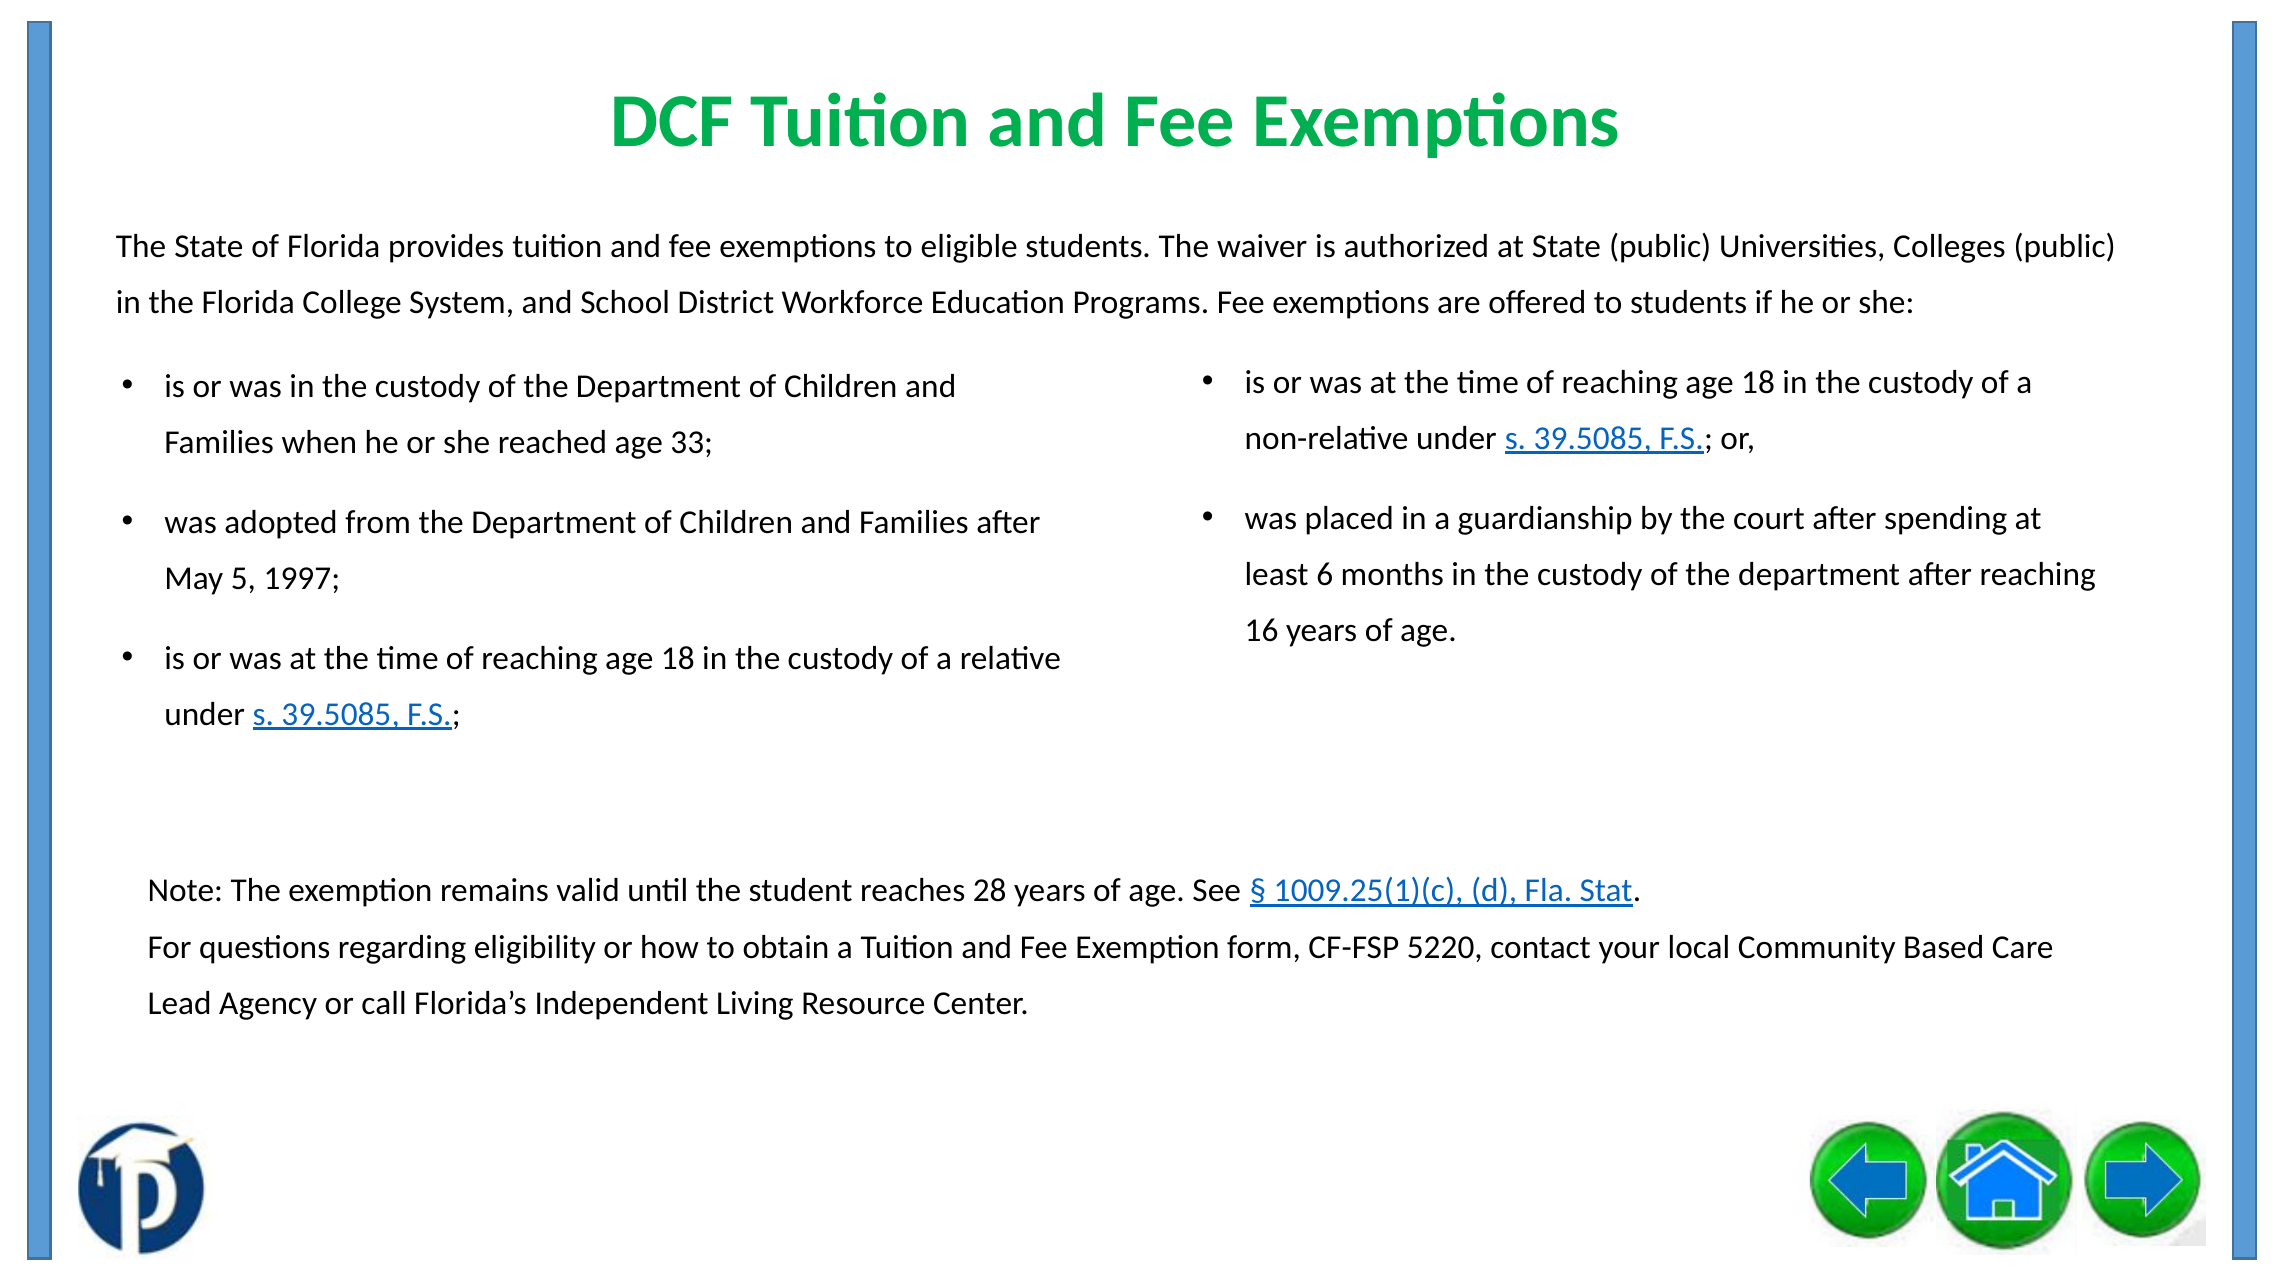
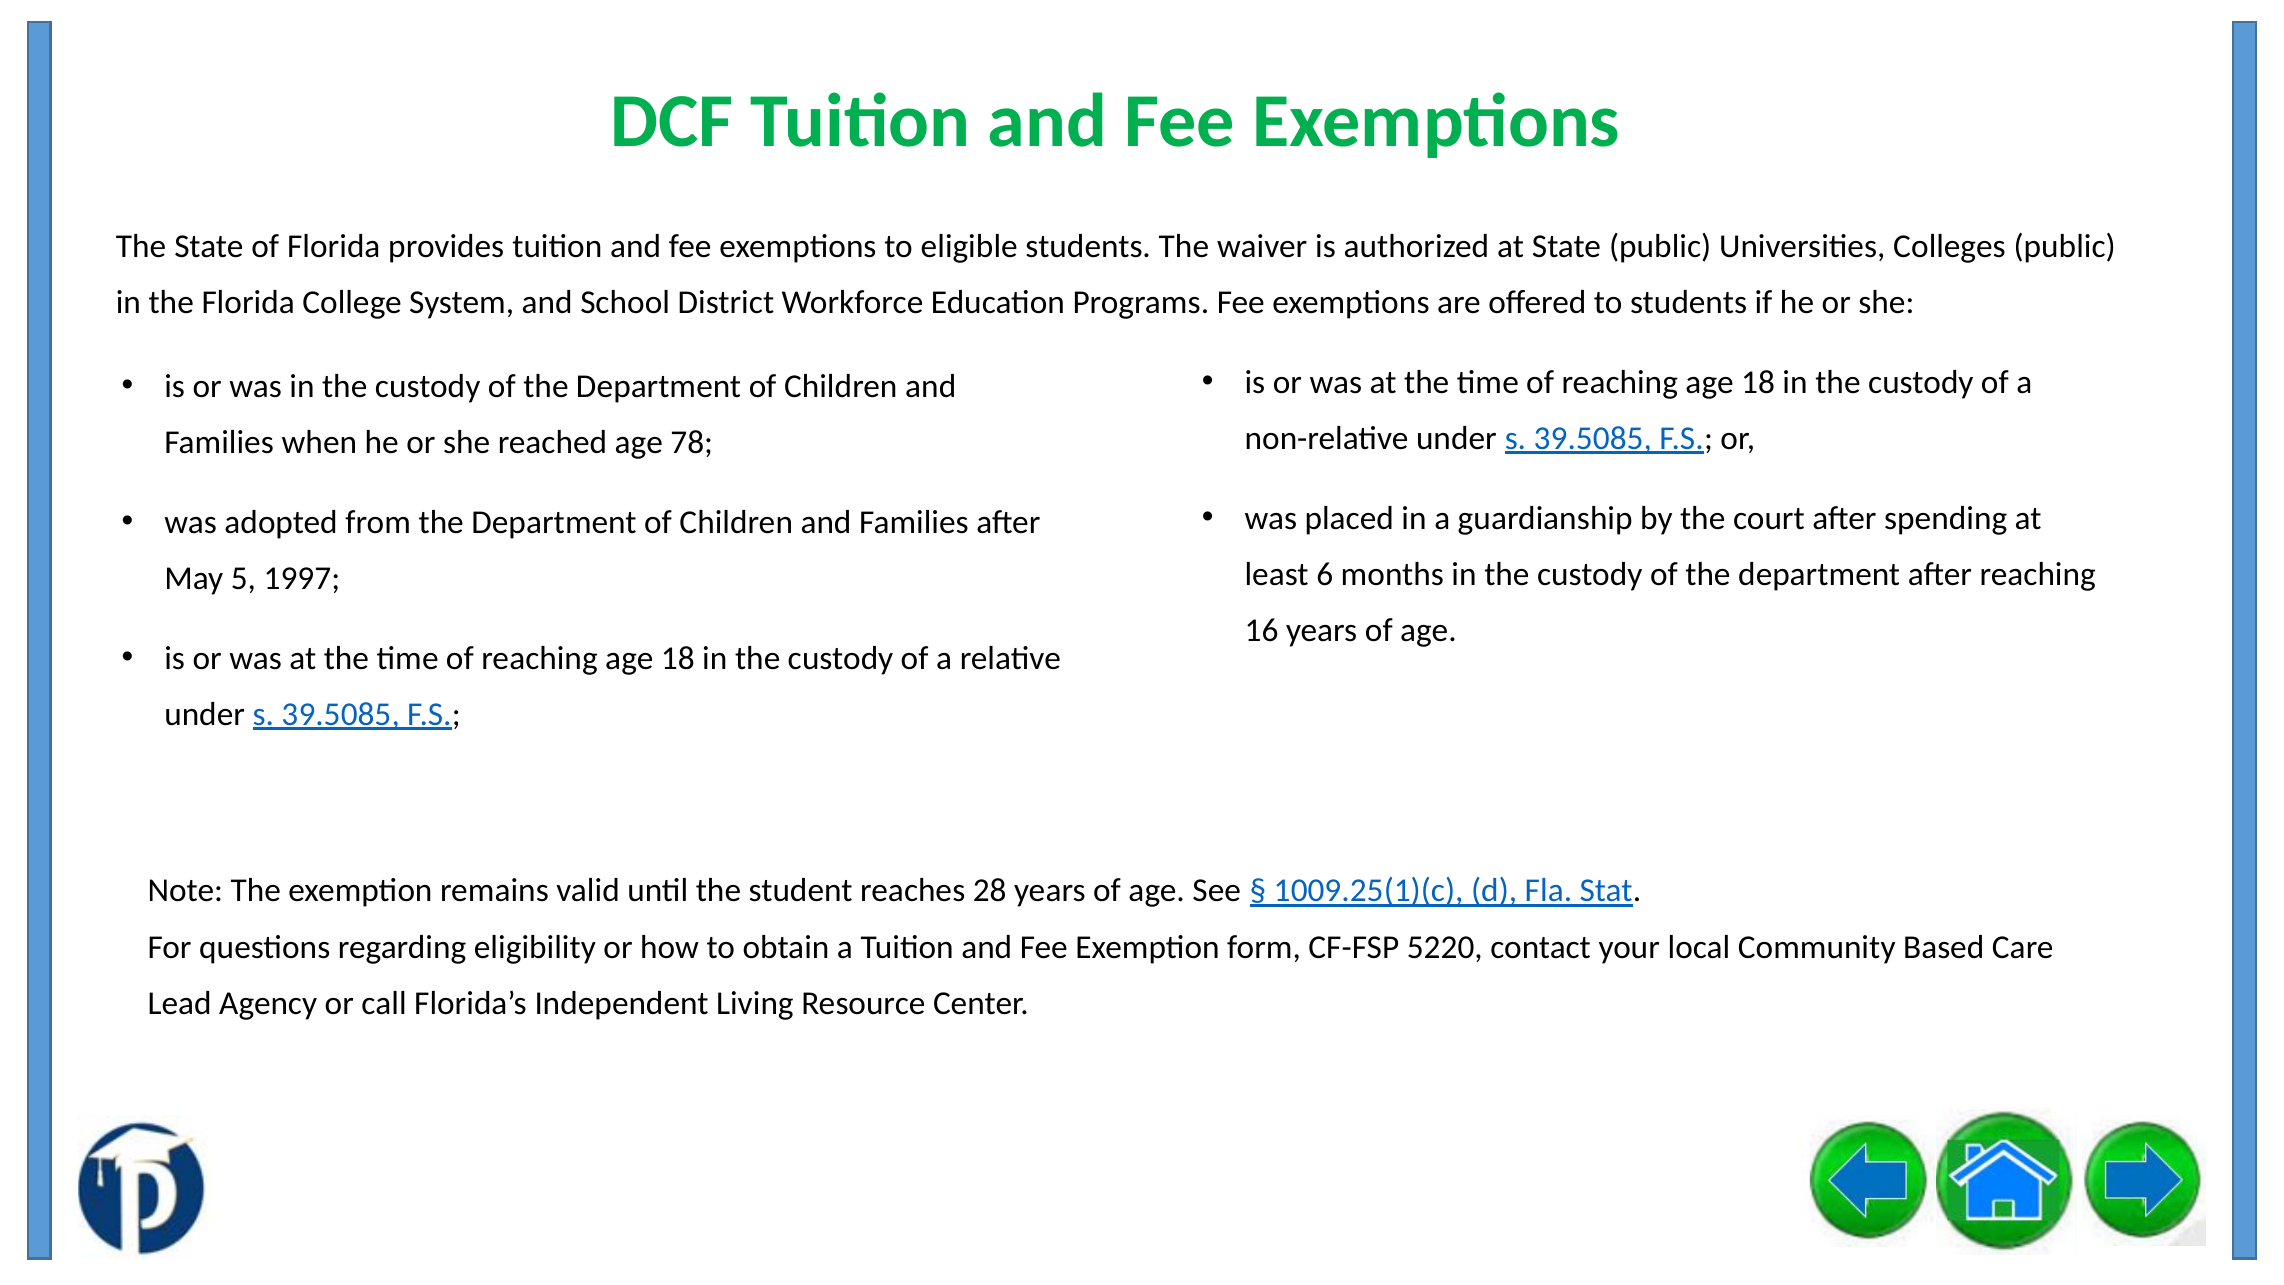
33: 33 -> 78 (692, 442)
